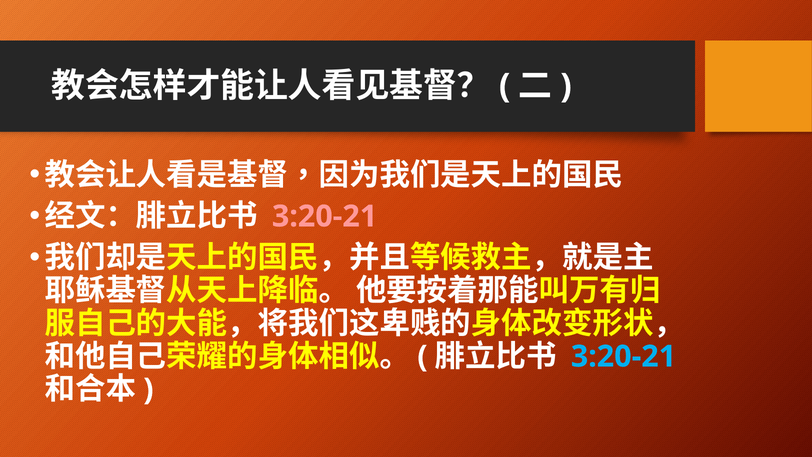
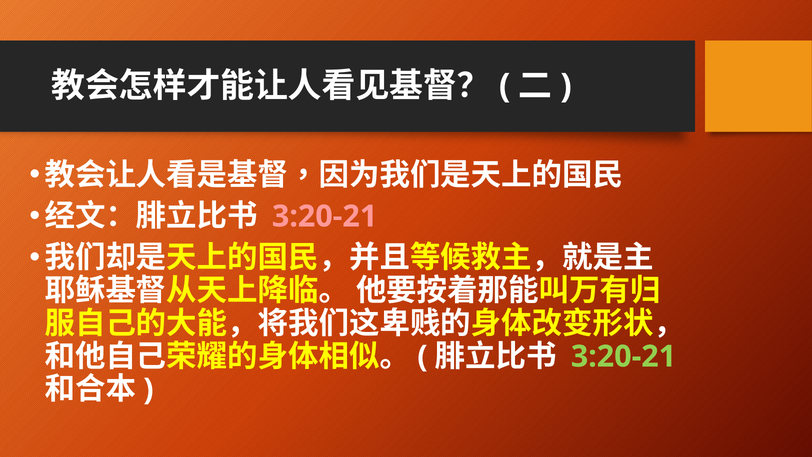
3:20-21 colour: light blue -> light green (623, 356)
